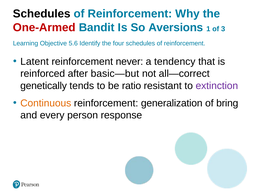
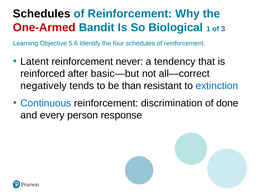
Aversions: Aversions -> Biological (176, 28)
genetically: genetically -> negatively (43, 86)
ratio: ratio -> than (132, 86)
extinction colour: purple -> blue (217, 86)
Continuous colour: orange -> blue (46, 103)
generalization: generalization -> discrimination (172, 103)
bring: bring -> done (227, 103)
